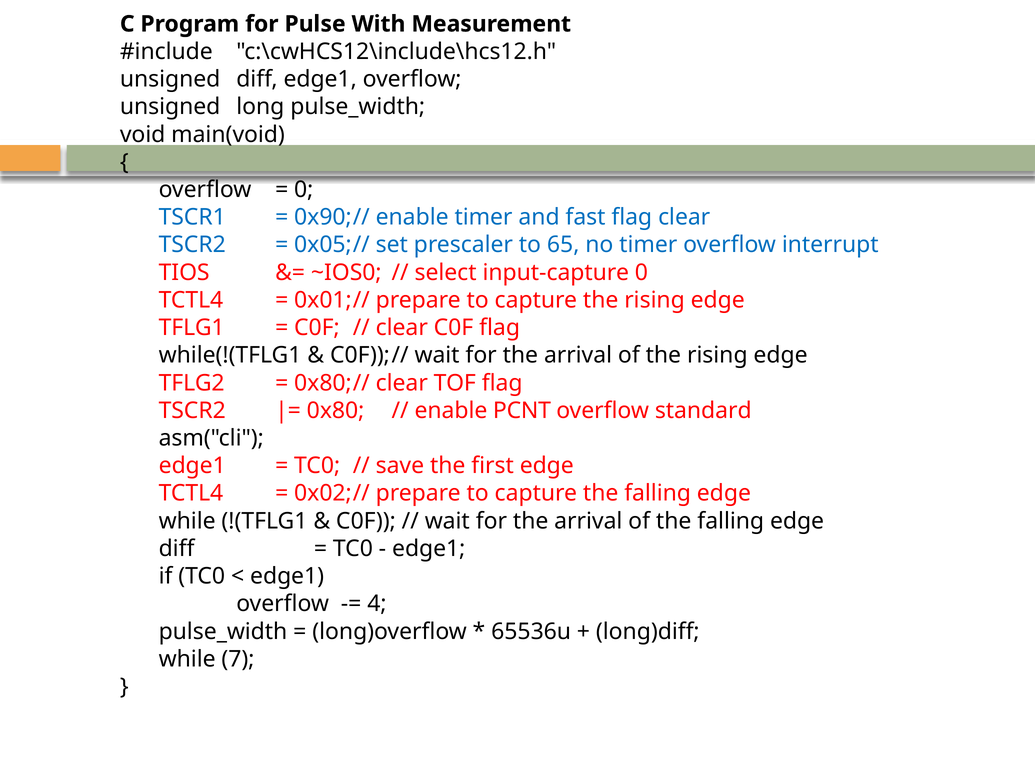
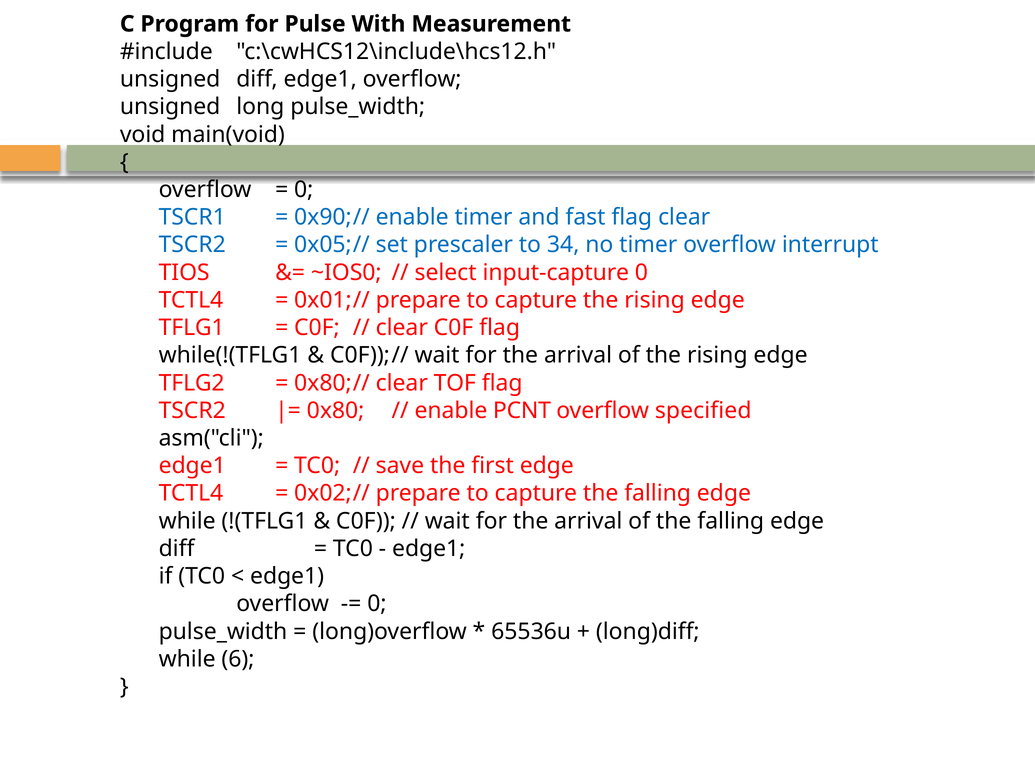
65: 65 -> 34 (563, 245)
standard: standard -> specified (703, 410)
4: 4 -> 0 (377, 603)
7: 7 -> 6 (238, 658)
